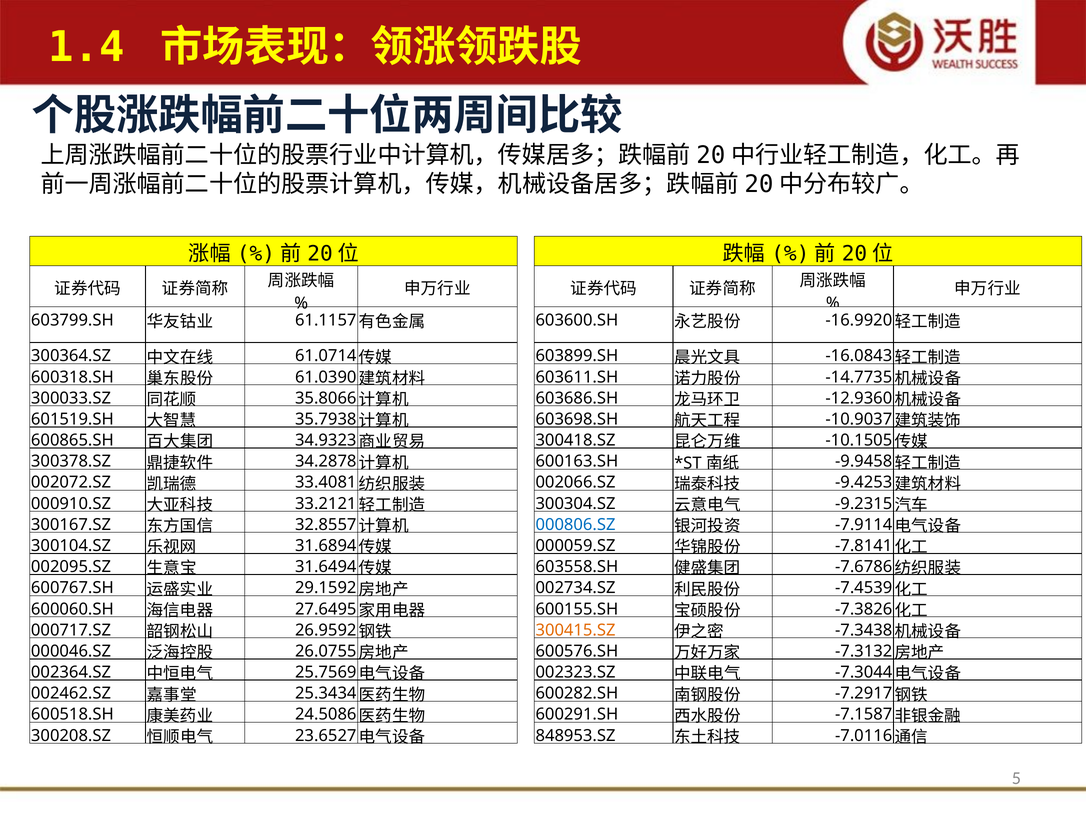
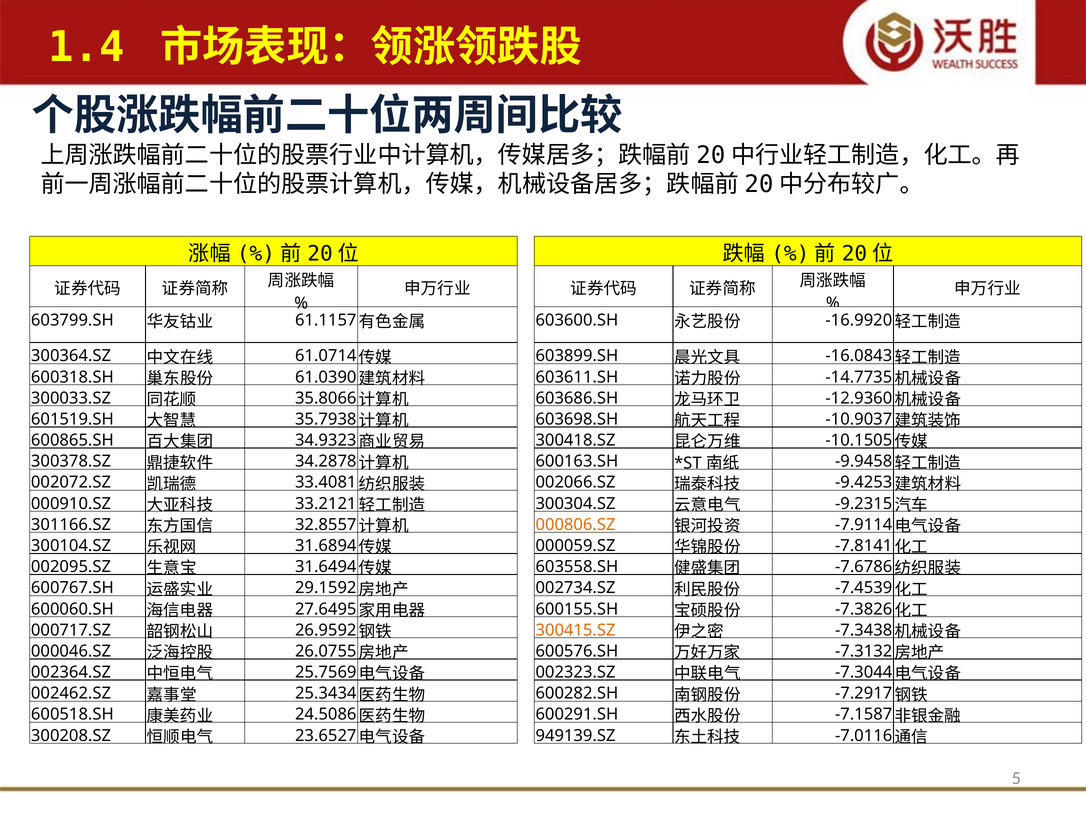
300167.SZ: 300167.SZ -> 301166.SZ (71, 524)
000806.SZ colour: blue -> orange (576, 524)
848953.SZ: 848953.SZ -> 949139.SZ (576, 735)
